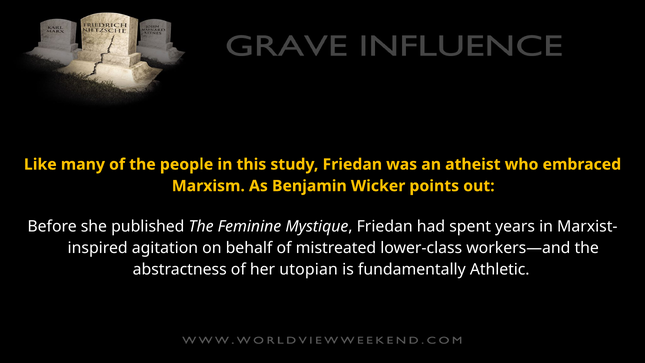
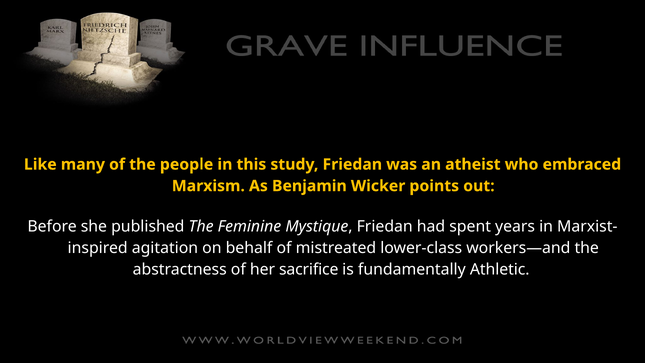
utopian: utopian -> sacrifice (309, 269)
